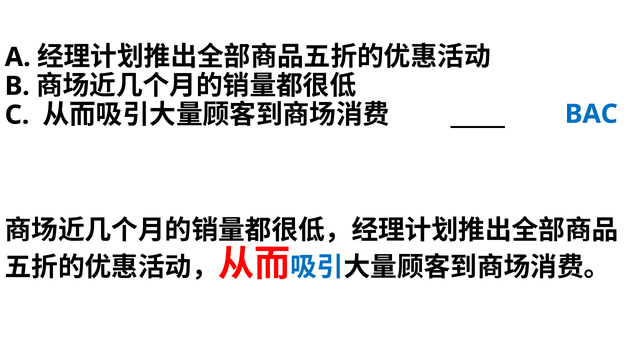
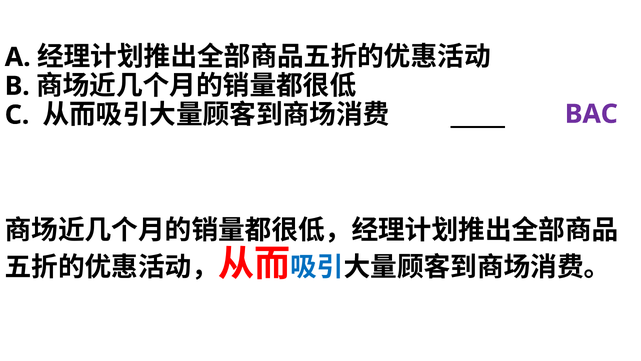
BAC colour: blue -> purple (591, 114)
